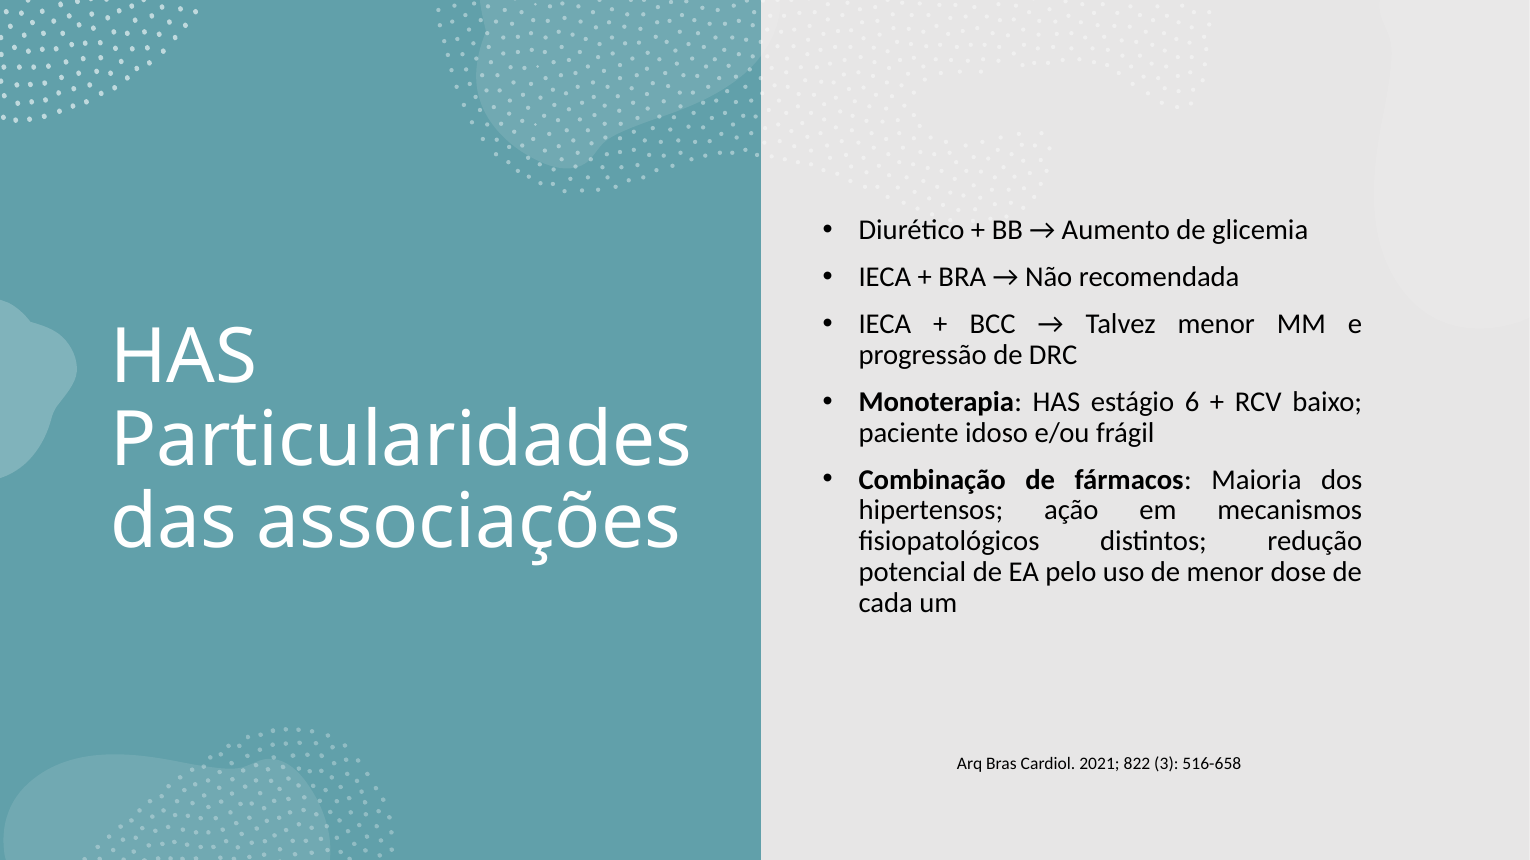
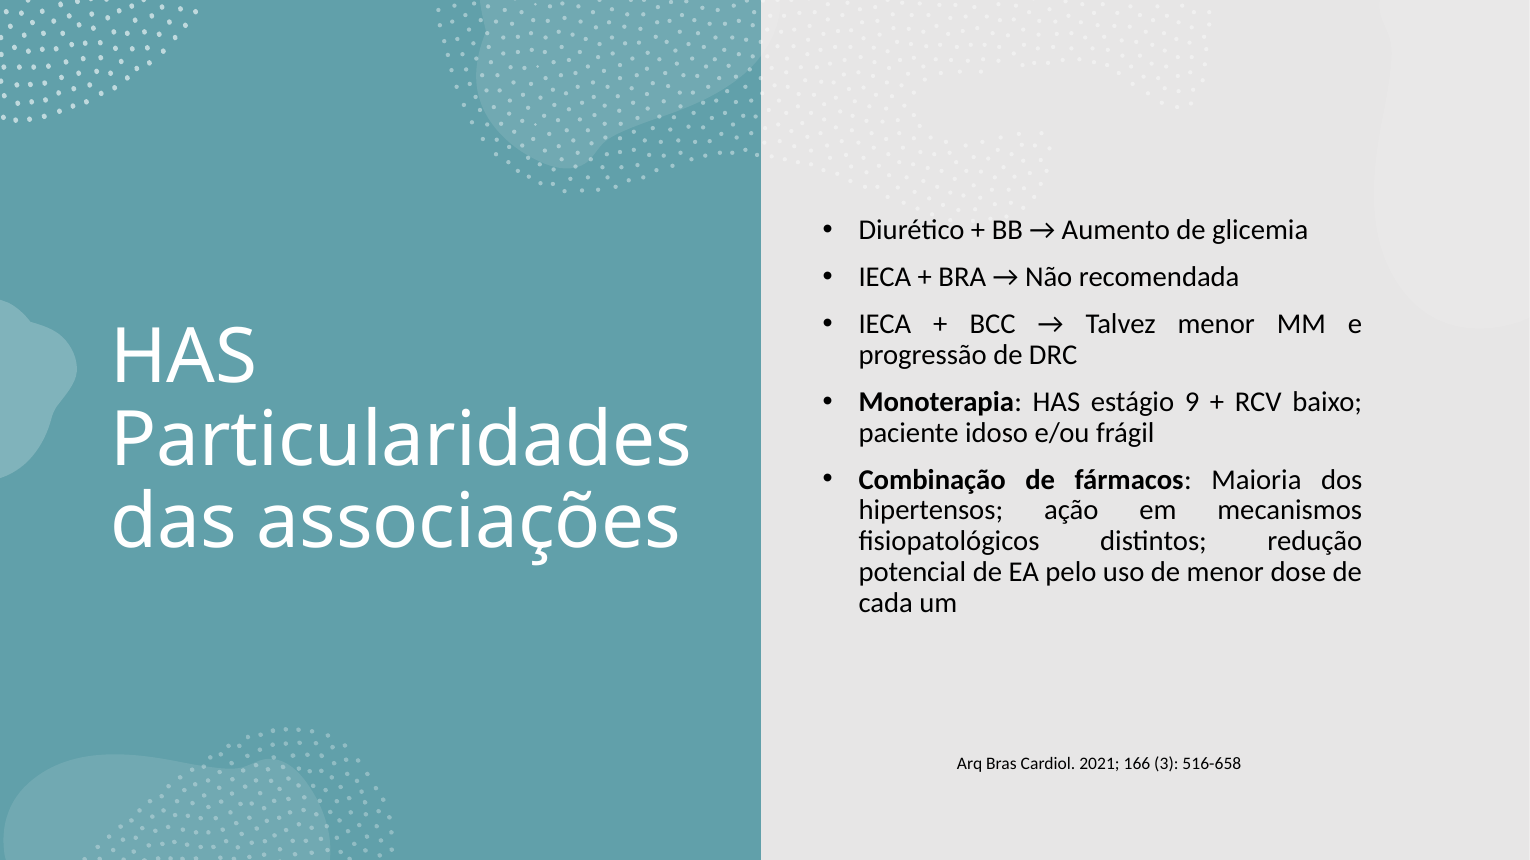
6: 6 -> 9 (1192, 402)
822: 822 -> 166 (1137, 764)
